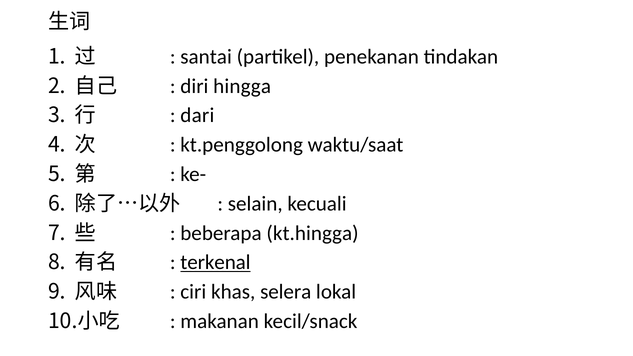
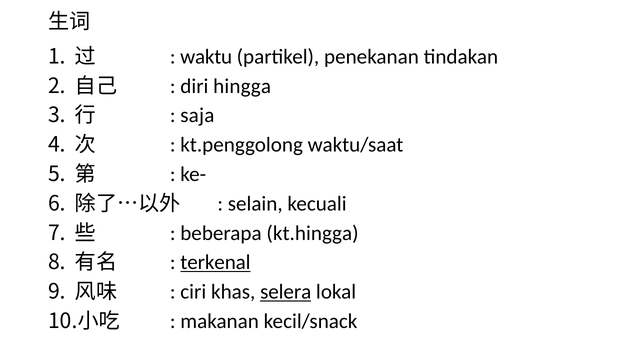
santai: santai -> waktu (206, 57)
dari: dari -> saja (197, 115)
selera underline: none -> present (286, 292)
